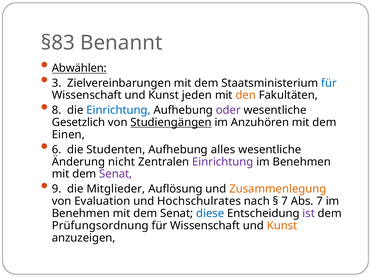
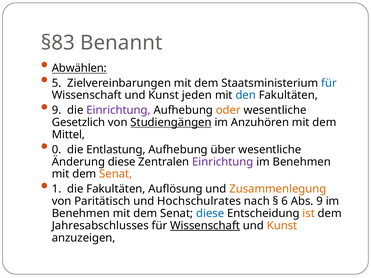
3: 3 -> 5 (57, 83)
den colour: orange -> blue (246, 95)
8: 8 -> 9 (57, 110)
Einrichtung colour: blue -> purple (119, 110)
oder colour: purple -> orange (228, 110)
Einen: Einen -> Mittel (68, 135)
6: 6 -> 0 (57, 150)
Studenten: Studenten -> Entlastung (116, 150)
alles: alles -> über (223, 150)
Änderung nicht: nicht -> diese (122, 162)
Senat colour: purple -> orange (116, 174)
9: 9 -> 1 (57, 189)
die Mitglieder: Mitglieder -> Fakultäten (116, 189)
Evaluation: Evaluation -> Paritätisch (102, 201)
7: 7 -> 6 (285, 201)
Abs 7: 7 -> 9 (320, 201)
ist colour: purple -> orange (309, 214)
Prüfungsordnung: Prüfungsordnung -> Jahresabschlusses (100, 226)
Wissenschaft underline: none -> present (205, 226)
